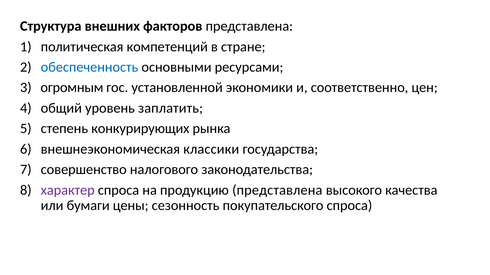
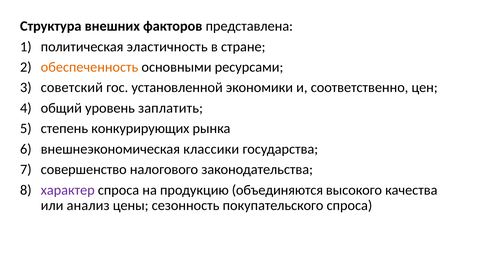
компетенций: компетенций -> эластичность (167, 47)
обеспеченность colour: blue -> orange (90, 67)
огромным: огромным -> советский (72, 88)
продукцию представлена: представлена -> объединяются (277, 190)
бумаги: бумаги -> анализ (88, 206)
